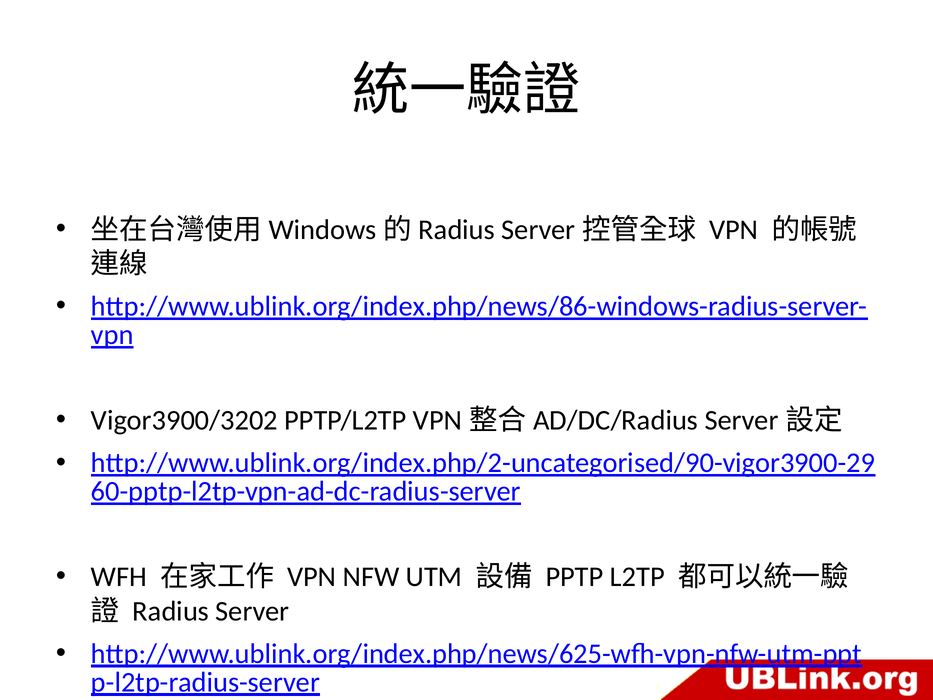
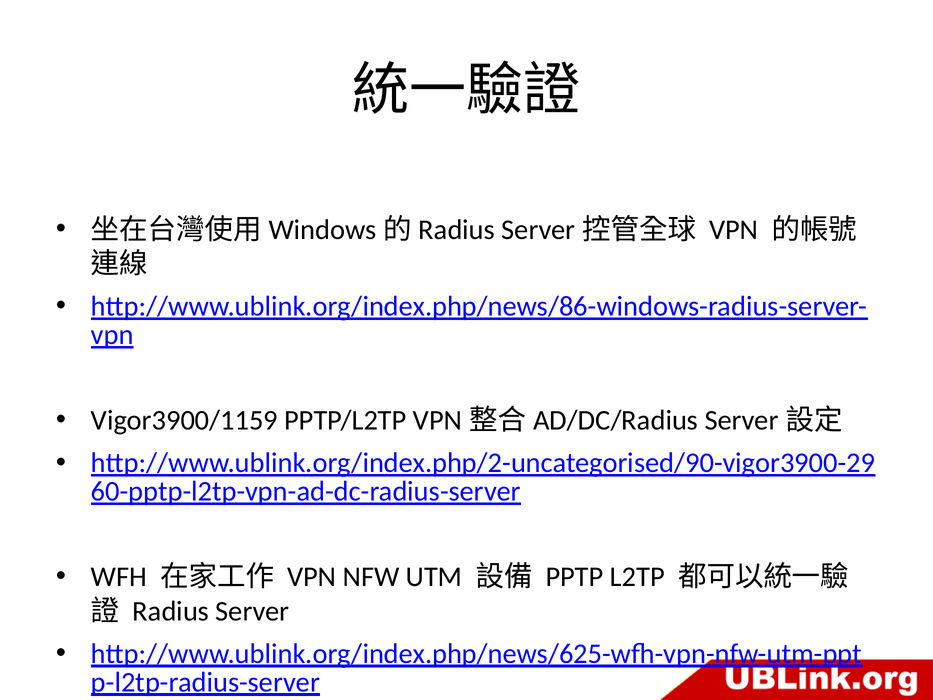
Vigor3900/3202: Vigor3900/3202 -> Vigor3900/1159 (184, 420)
